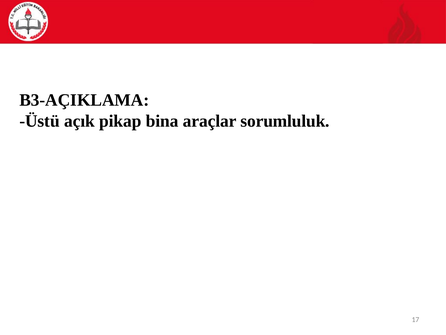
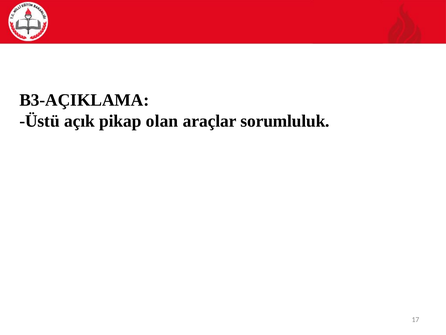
bina: bina -> olan (162, 121)
